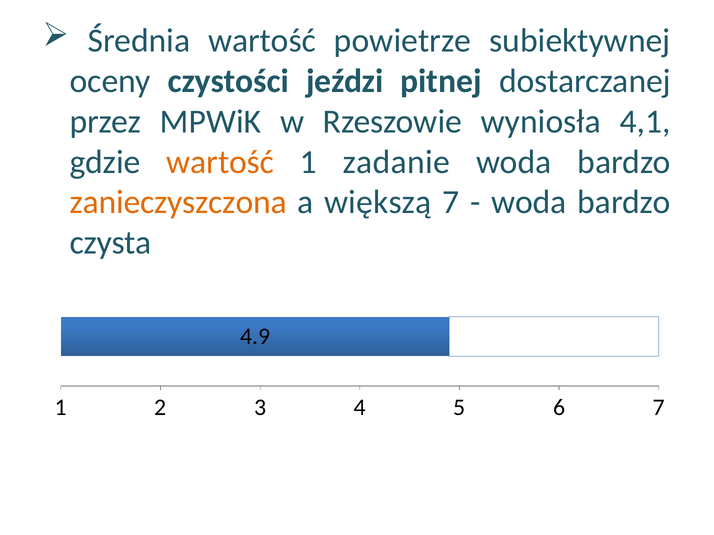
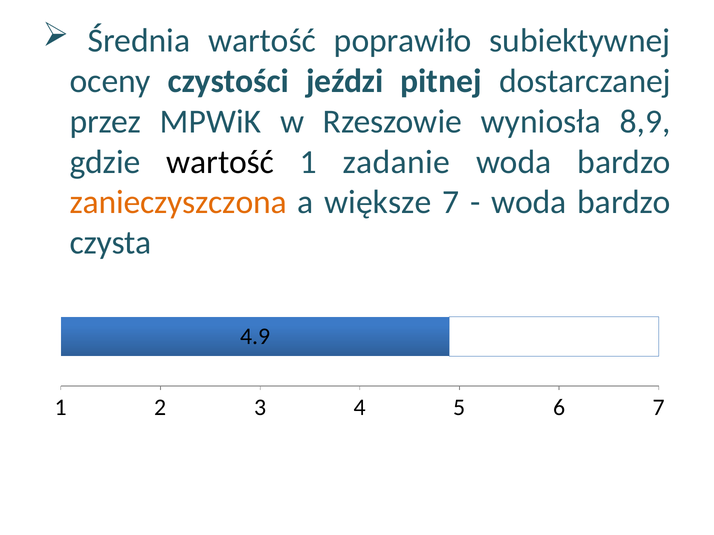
powietrze: powietrze -> poprawiło (403, 41)
4,1: 4,1 -> 8,9 (645, 122)
wartość colour: orange -> black (220, 162)
większą: większą -> większe (378, 203)
